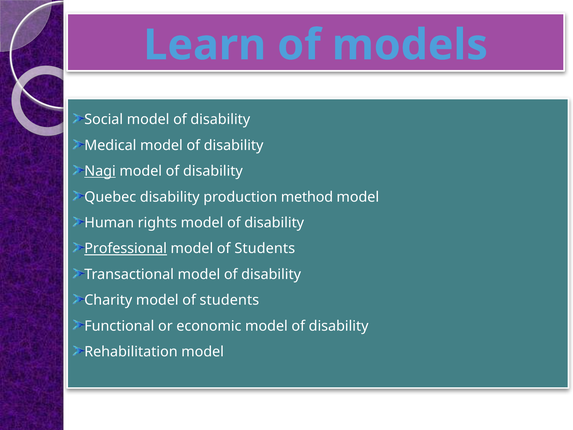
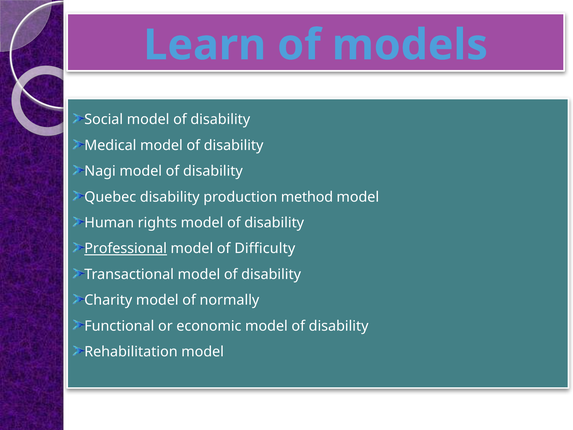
Nagi underline: present -> none (100, 171)
Students: Students -> Difficulty (265, 248)
Charity model of students: students -> normally (229, 300)
